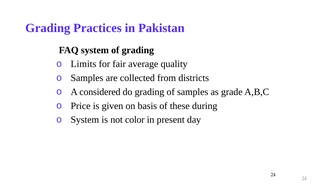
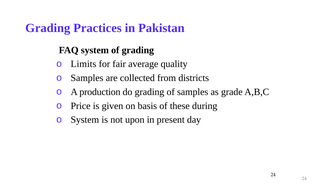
considered: considered -> production (100, 92)
color: color -> upon (135, 120)
